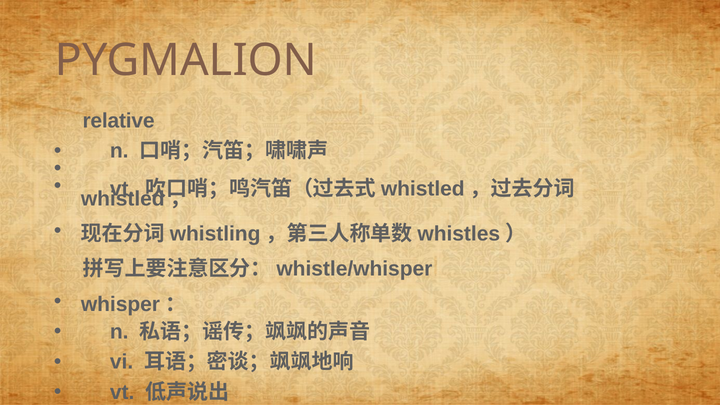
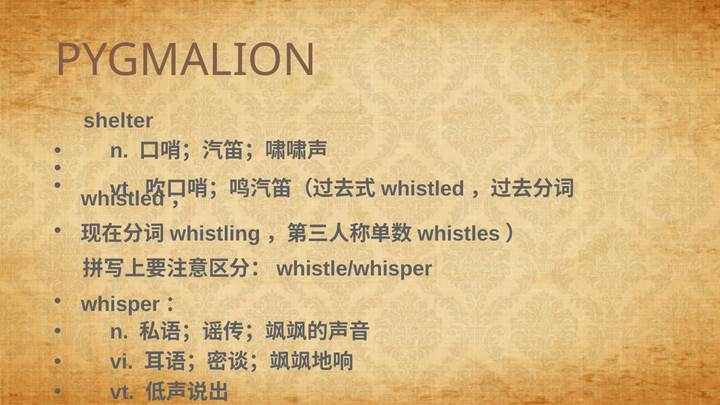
relative: relative -> shelter (118, 121)
